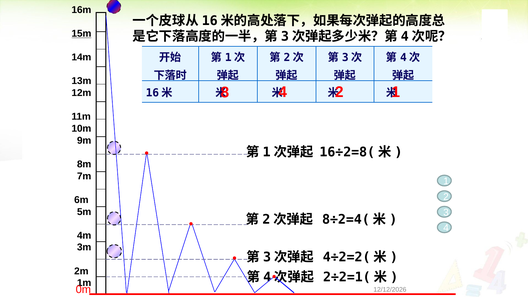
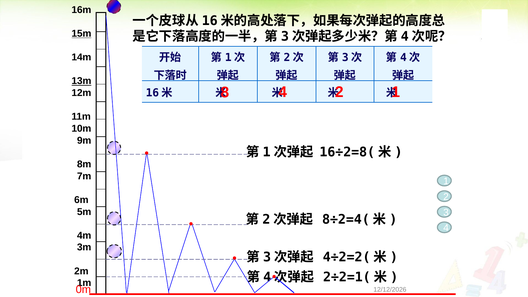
13m underline: none -> present (81, 81)
